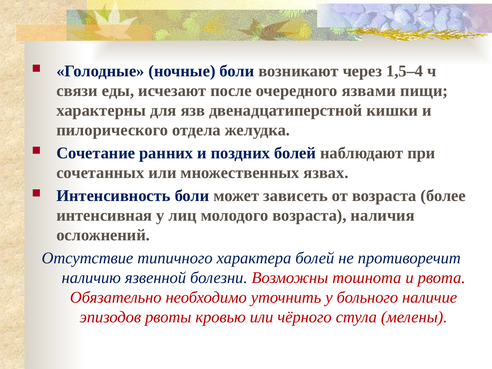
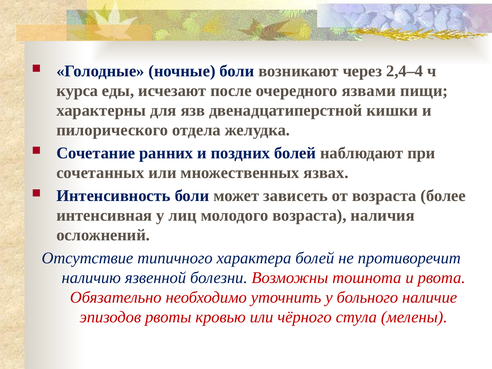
1,5–4: 1,5–4 -> 2,4–4 (405, 71)
связи: связи -> курса (77, 91)
